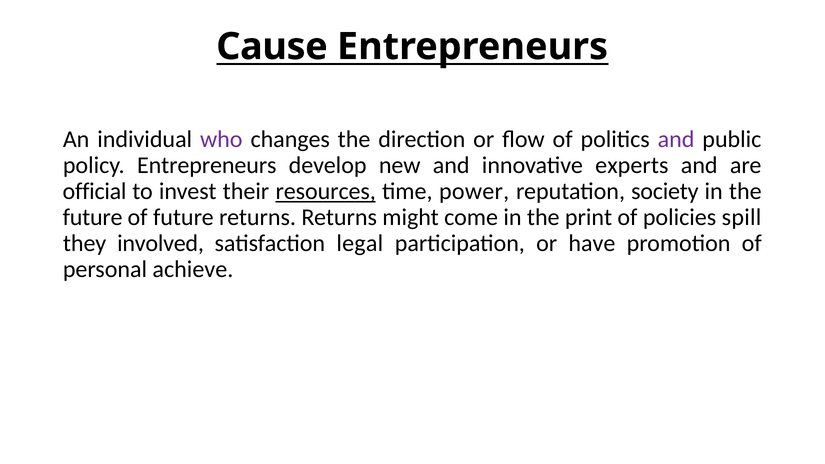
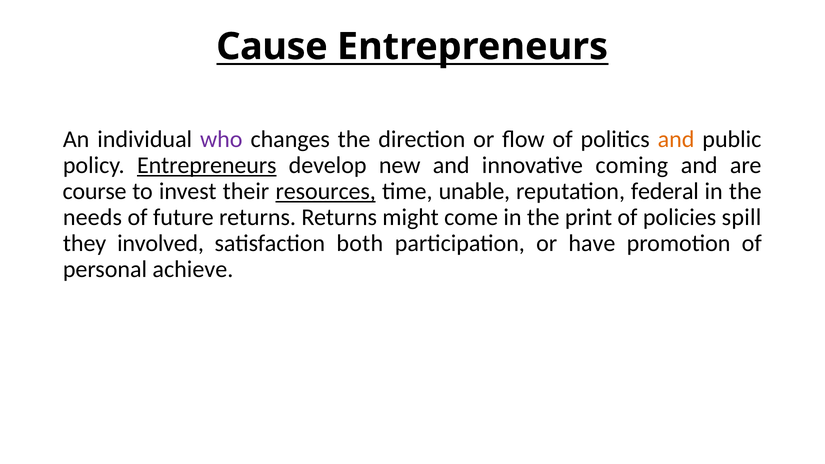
and colour: purple -> orange (676, 139)
Entrepreneurs underline: none -> present (207, 165)
experts: experts -> coming (632, 165)
official: official -> course (95, 191)
power: power -> unable (474, 191)
society: society -> federal (665, 191)
future: future -> needs (92, 217)
legal: legal -> both (360, 243)
